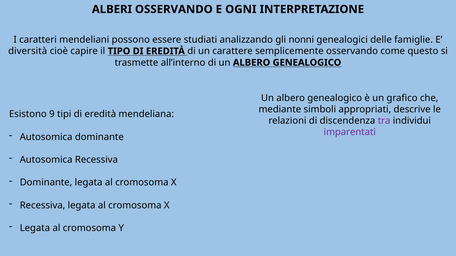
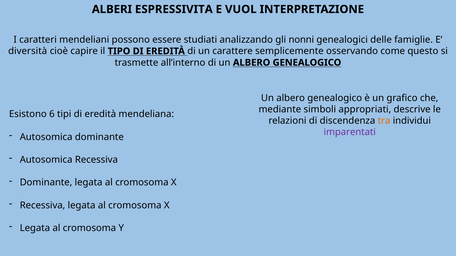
ALBERI OSSERVANDO: OSSERVANDO -> ESPRESSIVITA (174, 9)
OGNI: OGNI -> VUOL (241, 9)
9: 9 -> 6 (52, 114)
tra colour: purple -> orange (384, 121)
